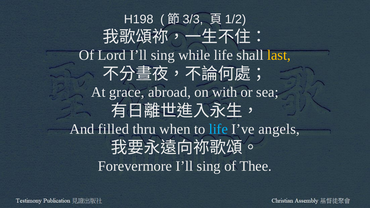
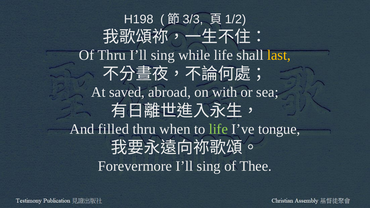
Of Lord: Lord -> Thru (112, 55)
grace: grace -> saved (127, 92)
life colour: light blue -> light green (218, 129)
angels: angels -> tongue (279, 129)
